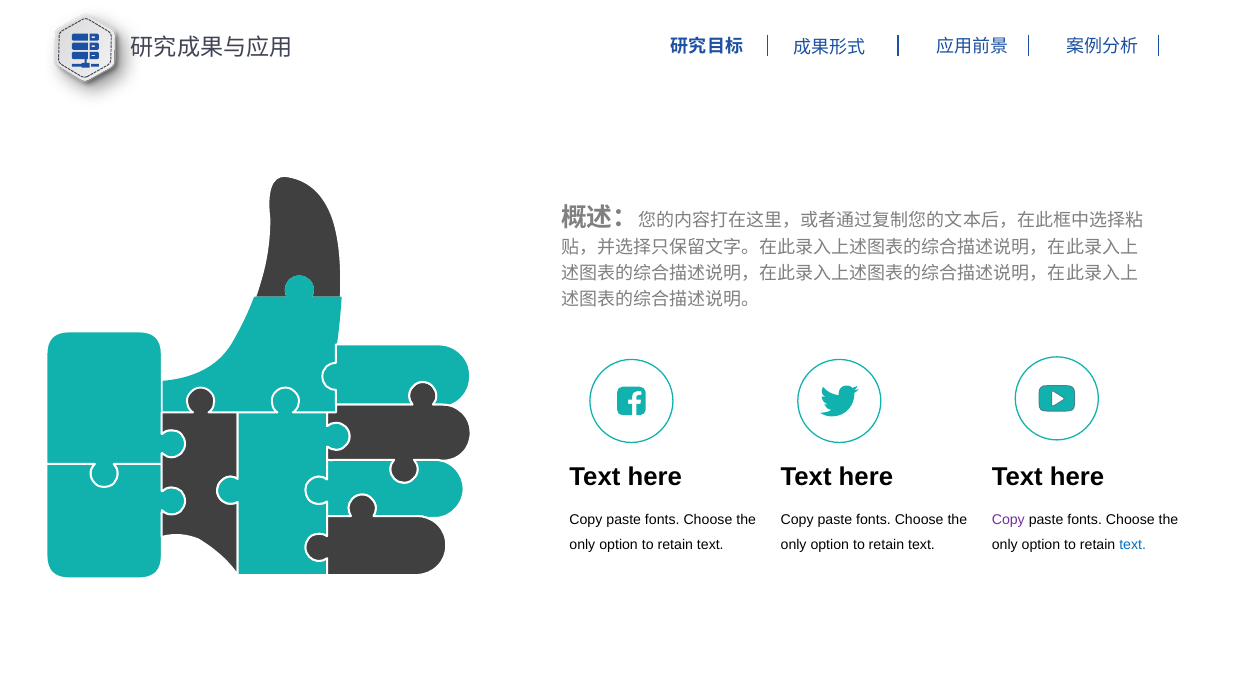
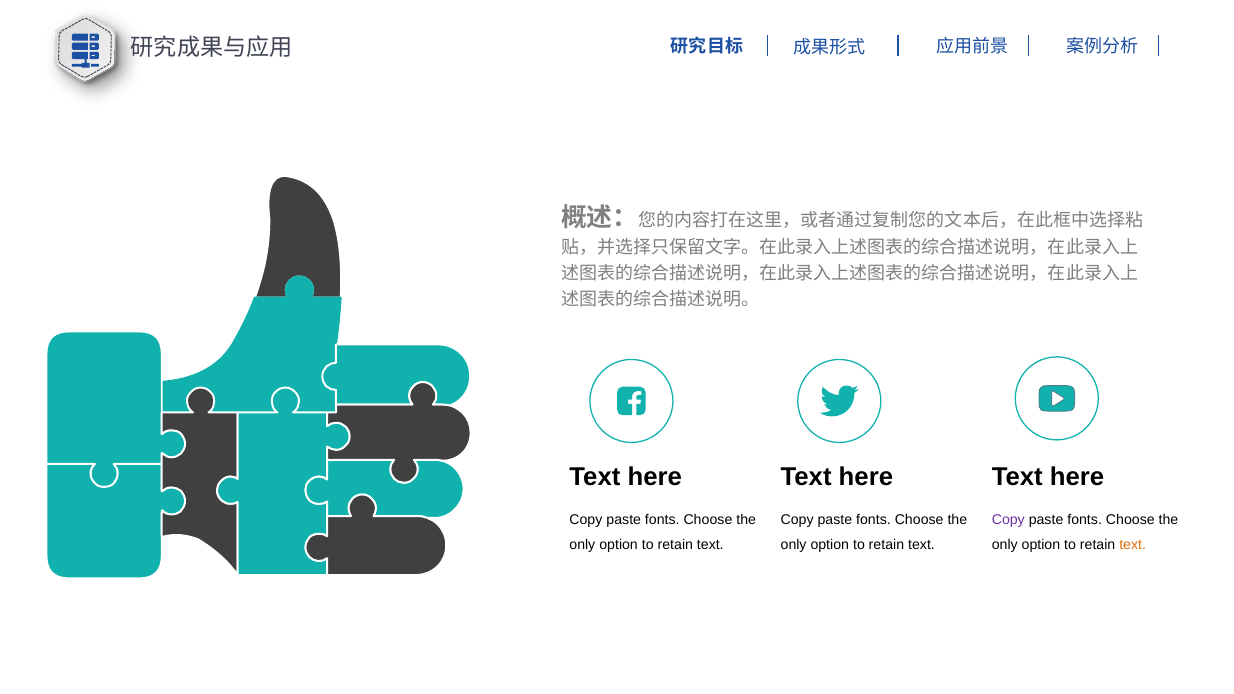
text colour: blue -> orange (1133, 545)
